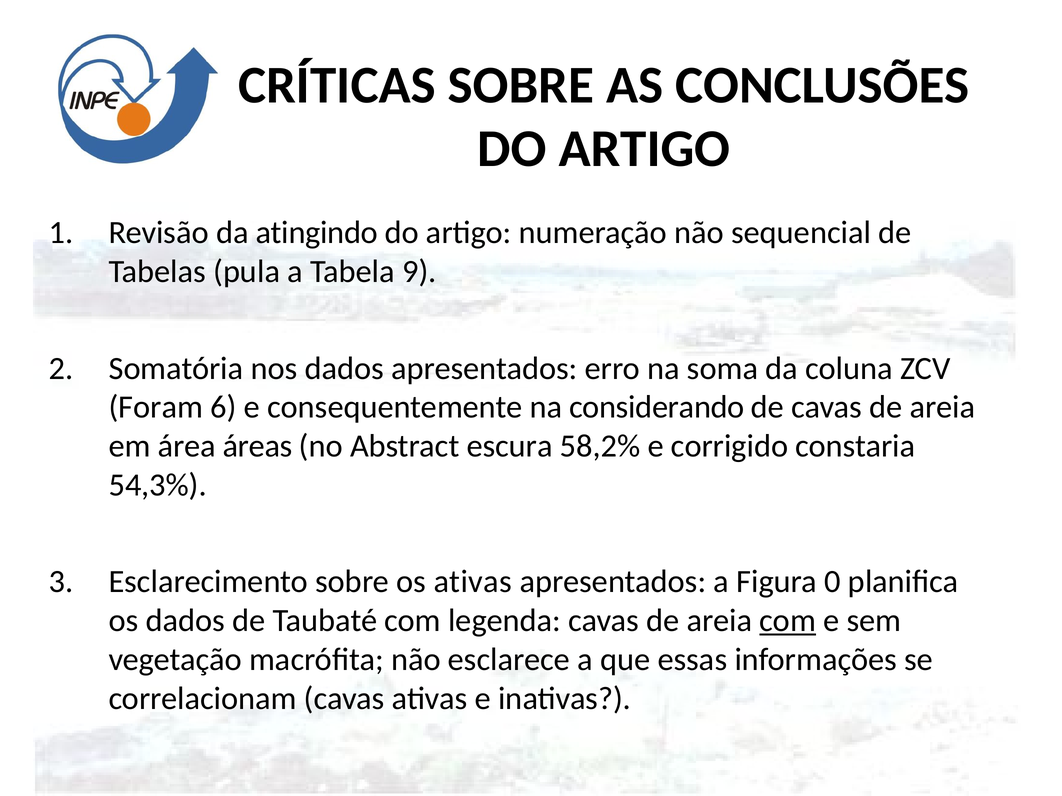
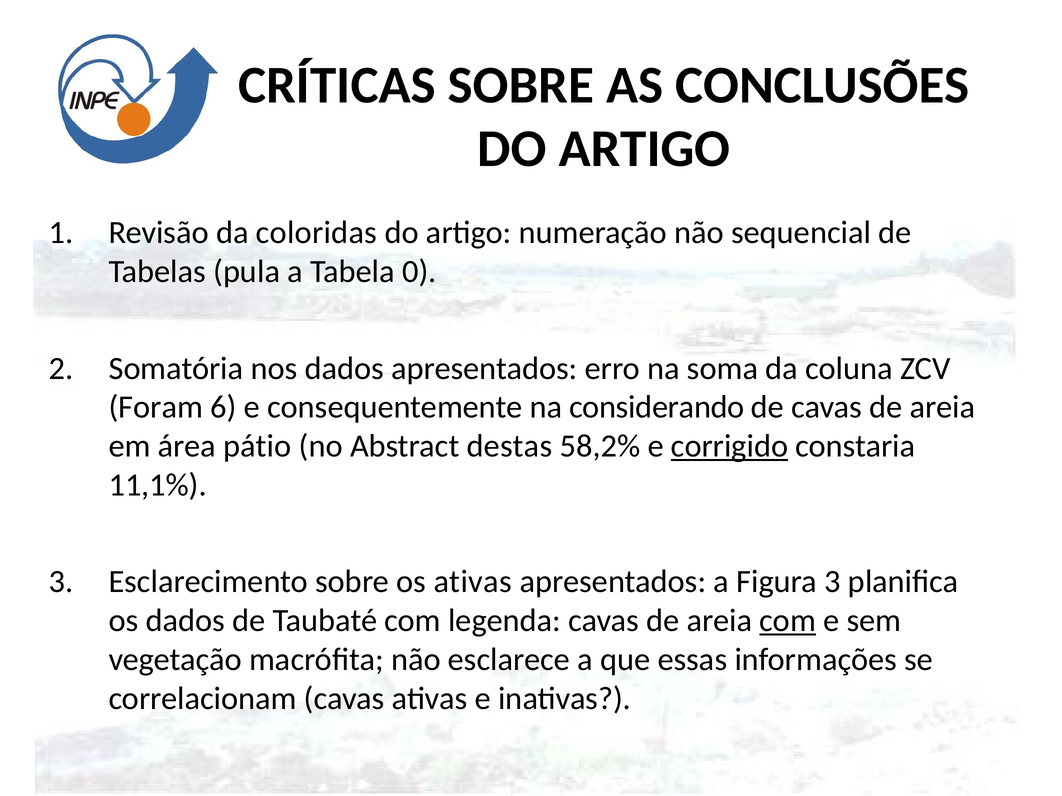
atingindo: atingindo -> coloridas (316, 233)
9: 9 -> 0 (419, 272)
áreas: áreas -> pátio (257, 446)
escura: escura -> destas (510, 446)
corrigido underline: none -> present (730, 446)
54,3%: 54,3% -> 11,1% (158, 485)
Figura 0: 0 -> 3 (832, 582)
